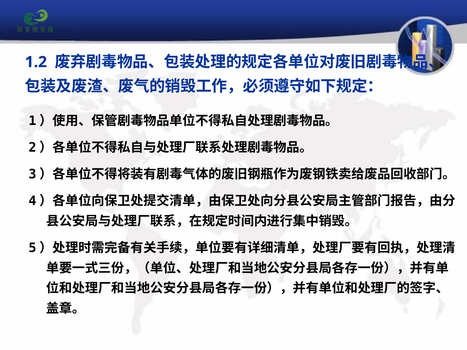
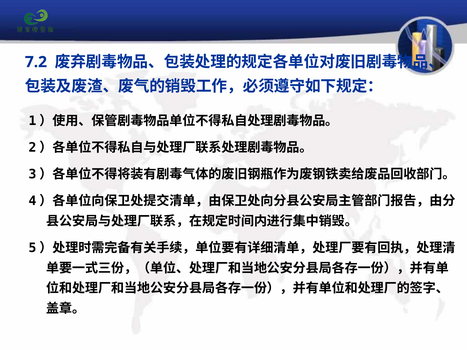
1.2: 1.2 -> 7.2 (36, 62)
